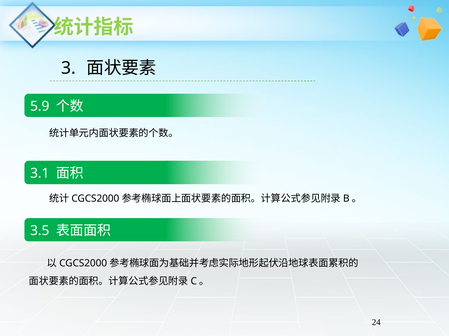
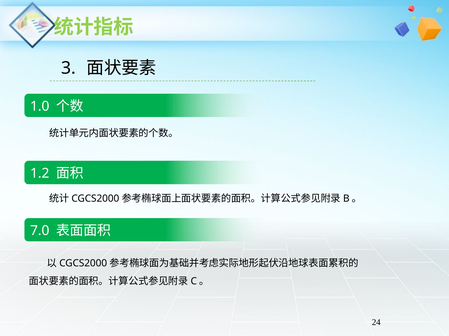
5.9: 5.9 -> 1.0 (40, 107)
3.1: 3.1 -> 1.2 (40, 174)
3.5: 3.5 -> 7.0 (40, 231)
